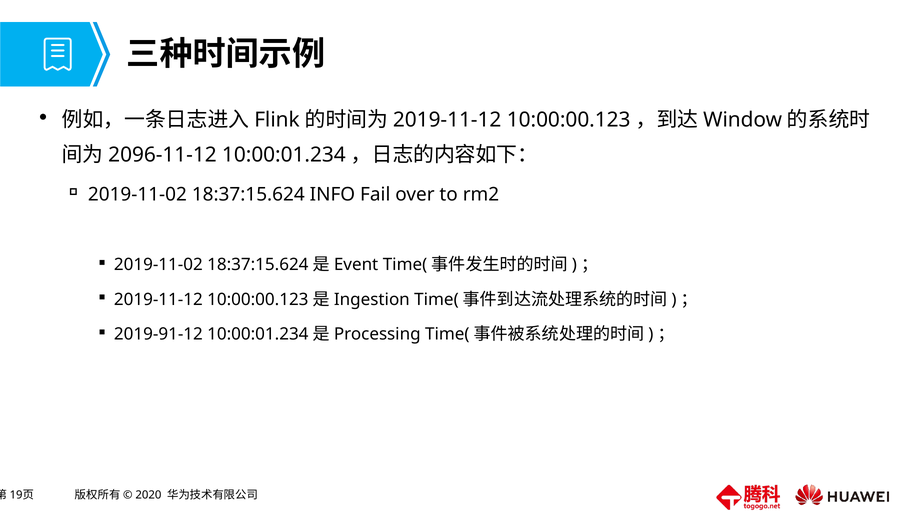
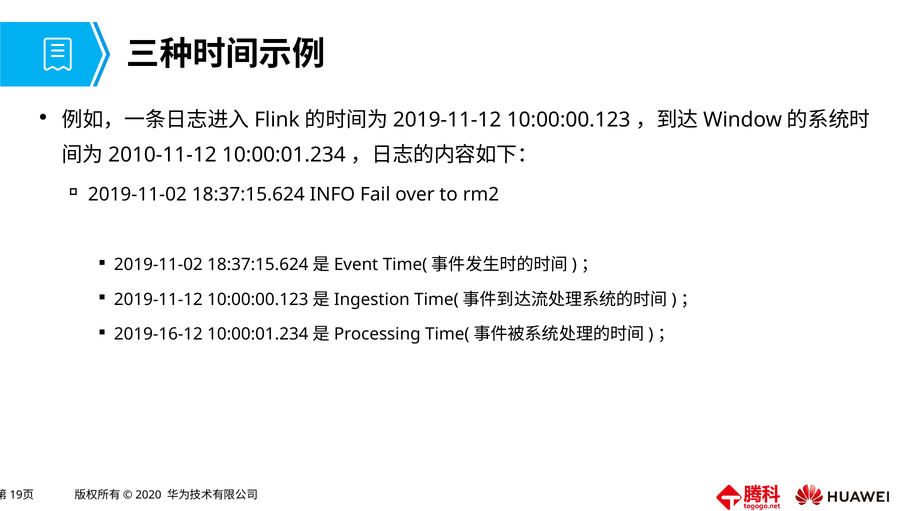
2096-11-12: 2096-11-12 -> 2010-11-12 (162, 155)
2019-91-12: 2019-91-12 -> 2019-16-12 (158, 335)
